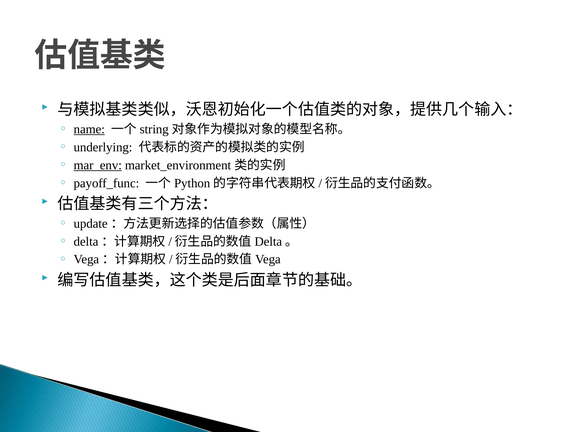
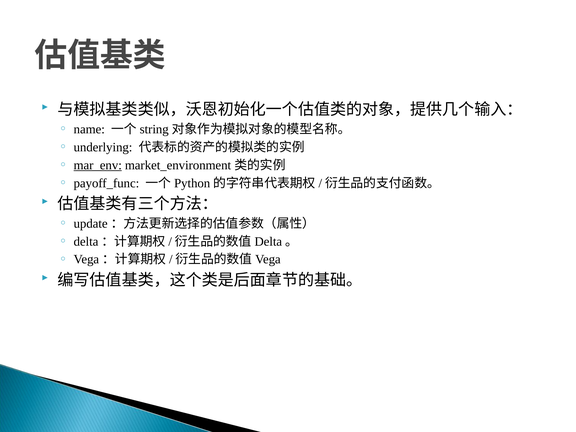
name underline: present -> none (89, 129)
